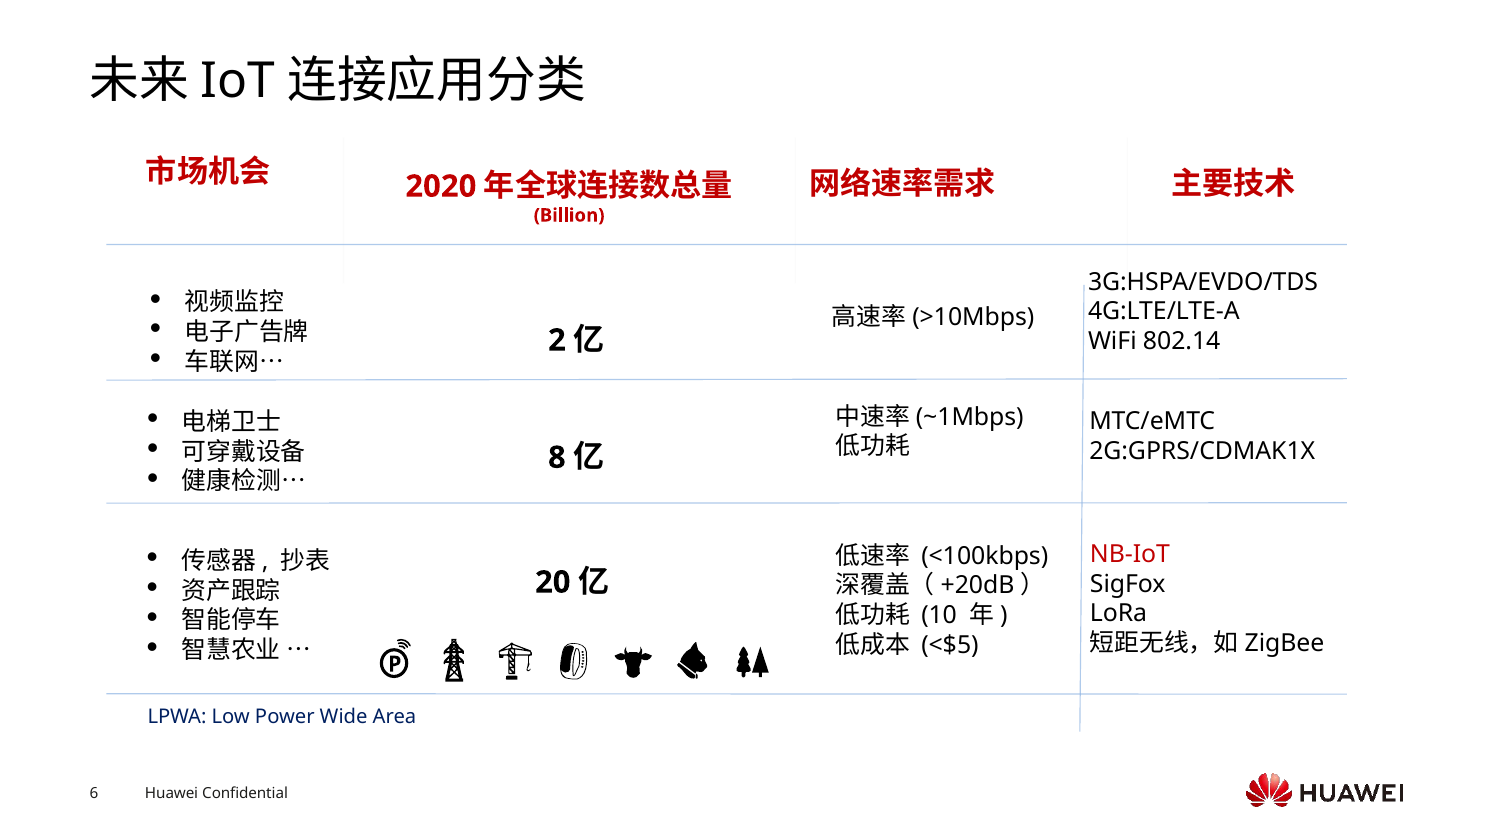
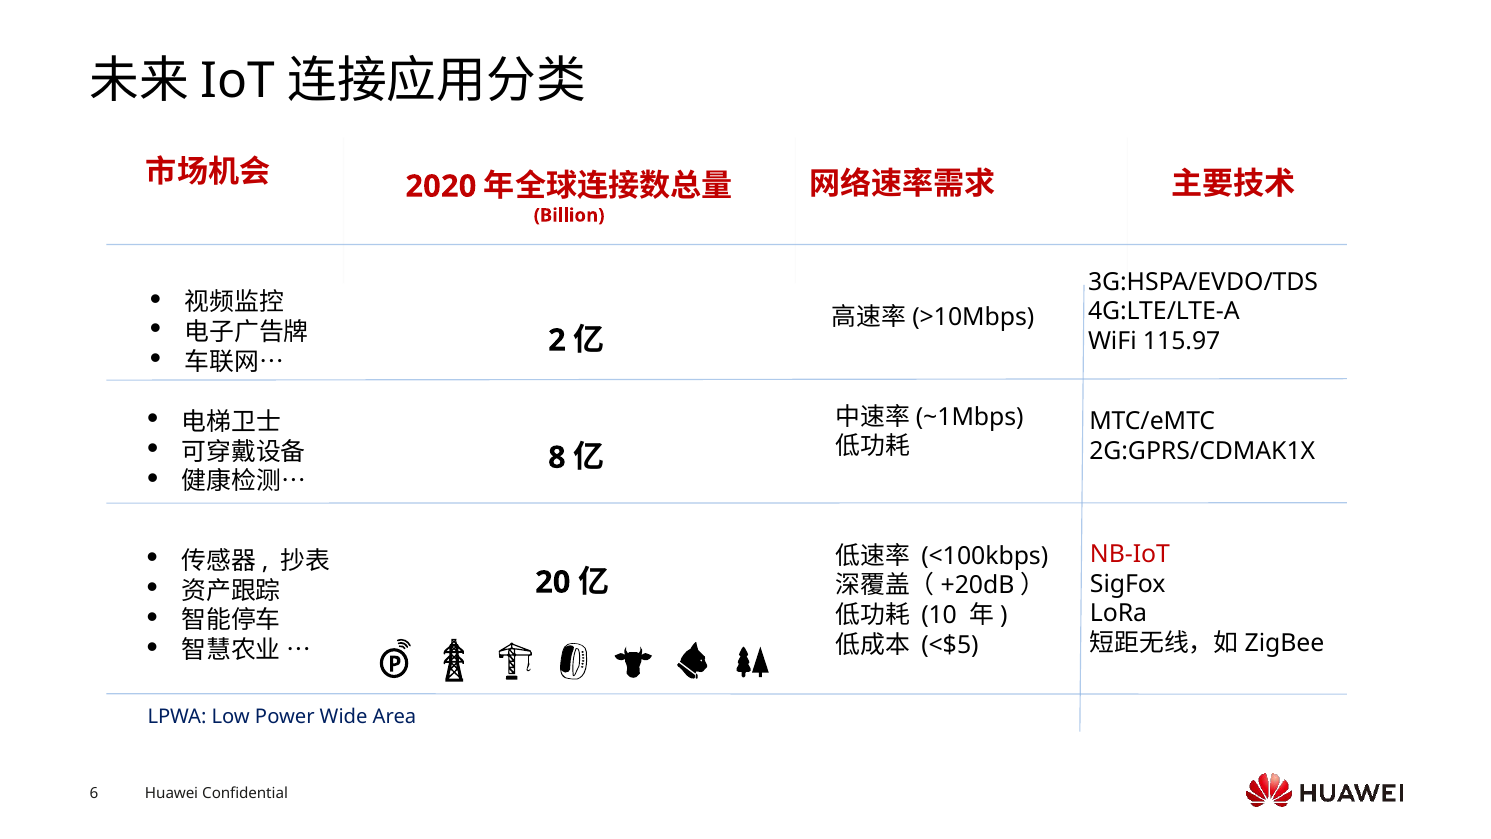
802.14: 802.14 -> 115.97 (1182, 341)
